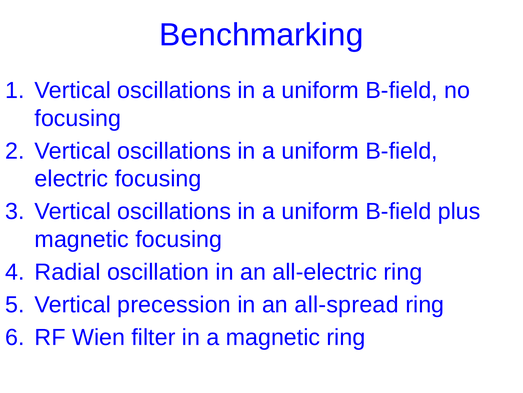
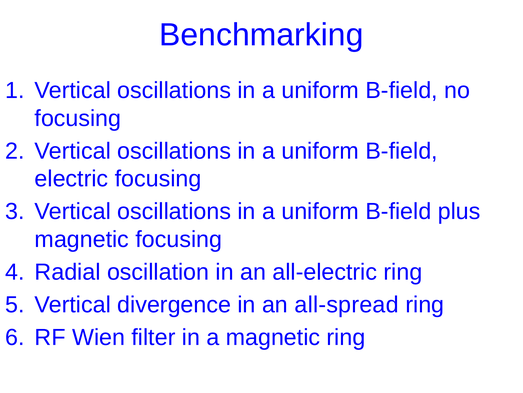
precession: precession -> divergence (174, 304)
